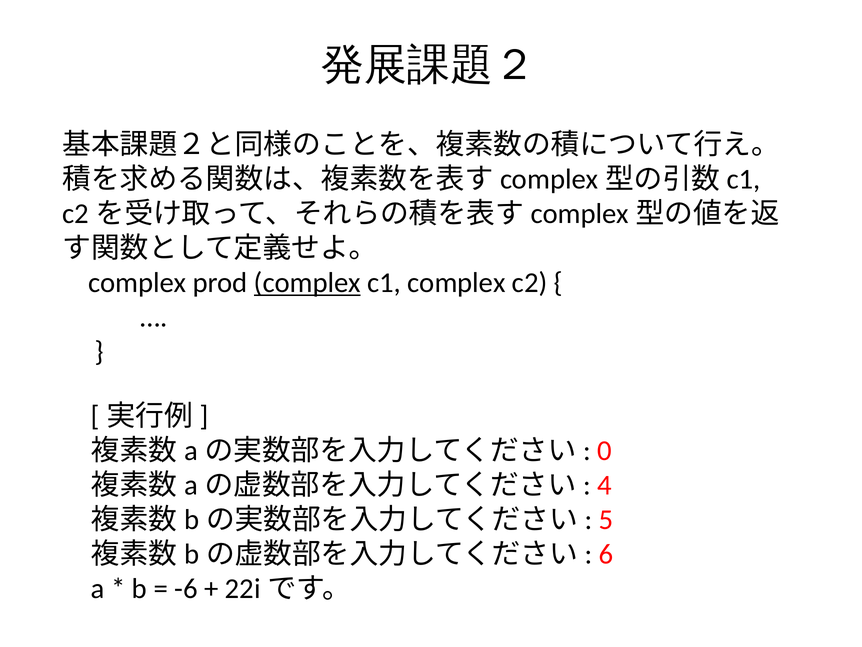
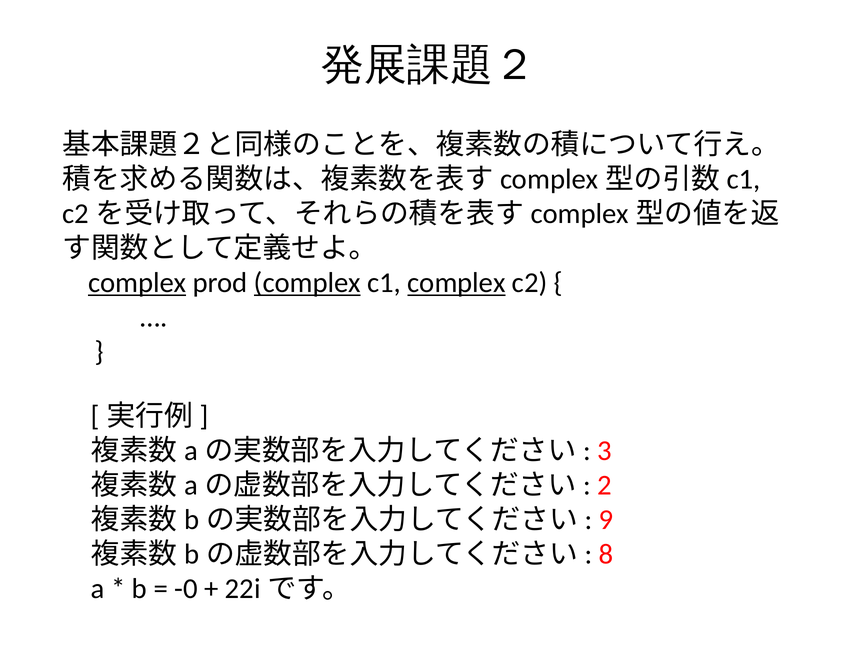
complex underline: none -> present (137, 283)
complex underline: none -> present (456, 283)
0: 0 -> 3 (605, 450)
4: 4 -> 2 (605, 485)
5: 5 -> 9 (606, 519)
6: 6 -> 8 (606, 554)
-6: -6 -> -0 (186, 588)
